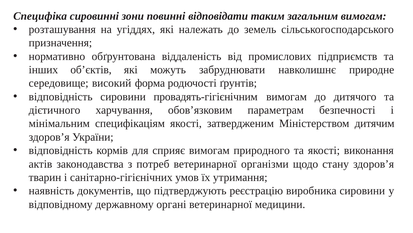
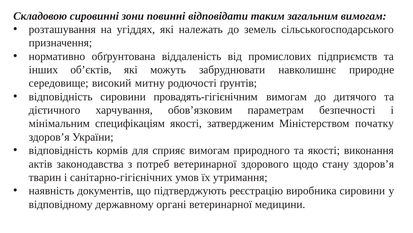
Специфіка: Специфіка -> Складовою (40, 16)
форма: форма -> митну (150, 83)
дитячим: дитячим -> початку (374, 123)
організми: організми -> здорового (265, 163)
